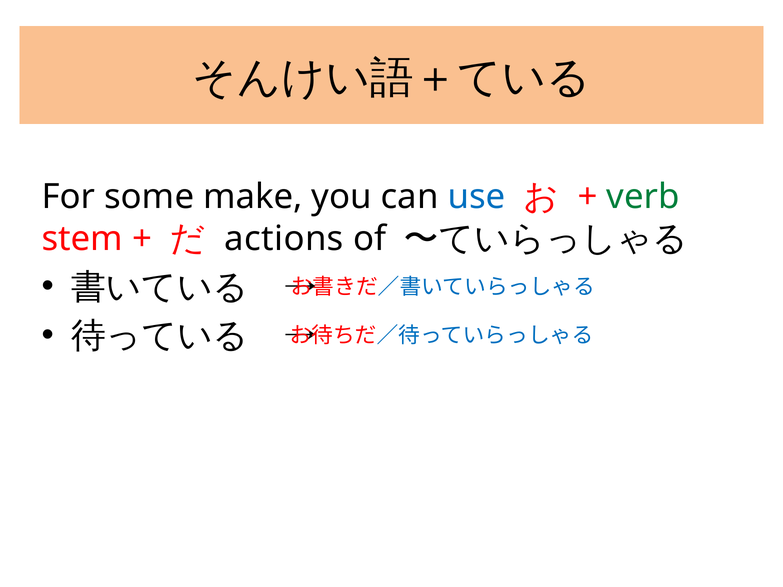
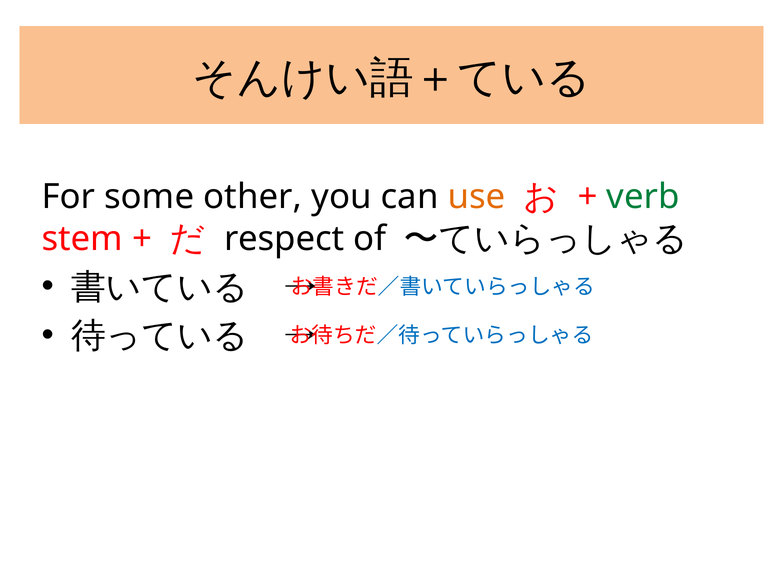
make: make -> other (253, 197)
use colour: blue -> orange (476, 197)
actions: actions -> respect (284, 239)
